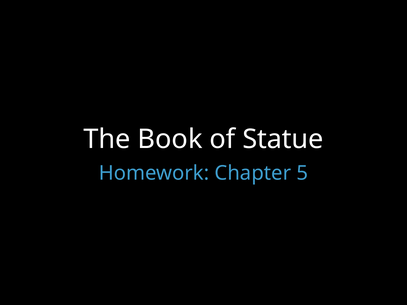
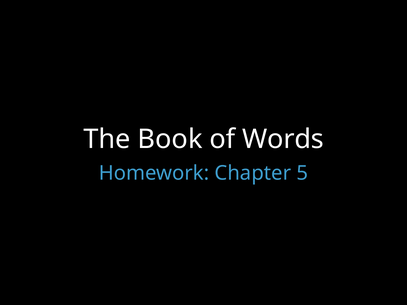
Statue: Statue -> Words (283, 139)
